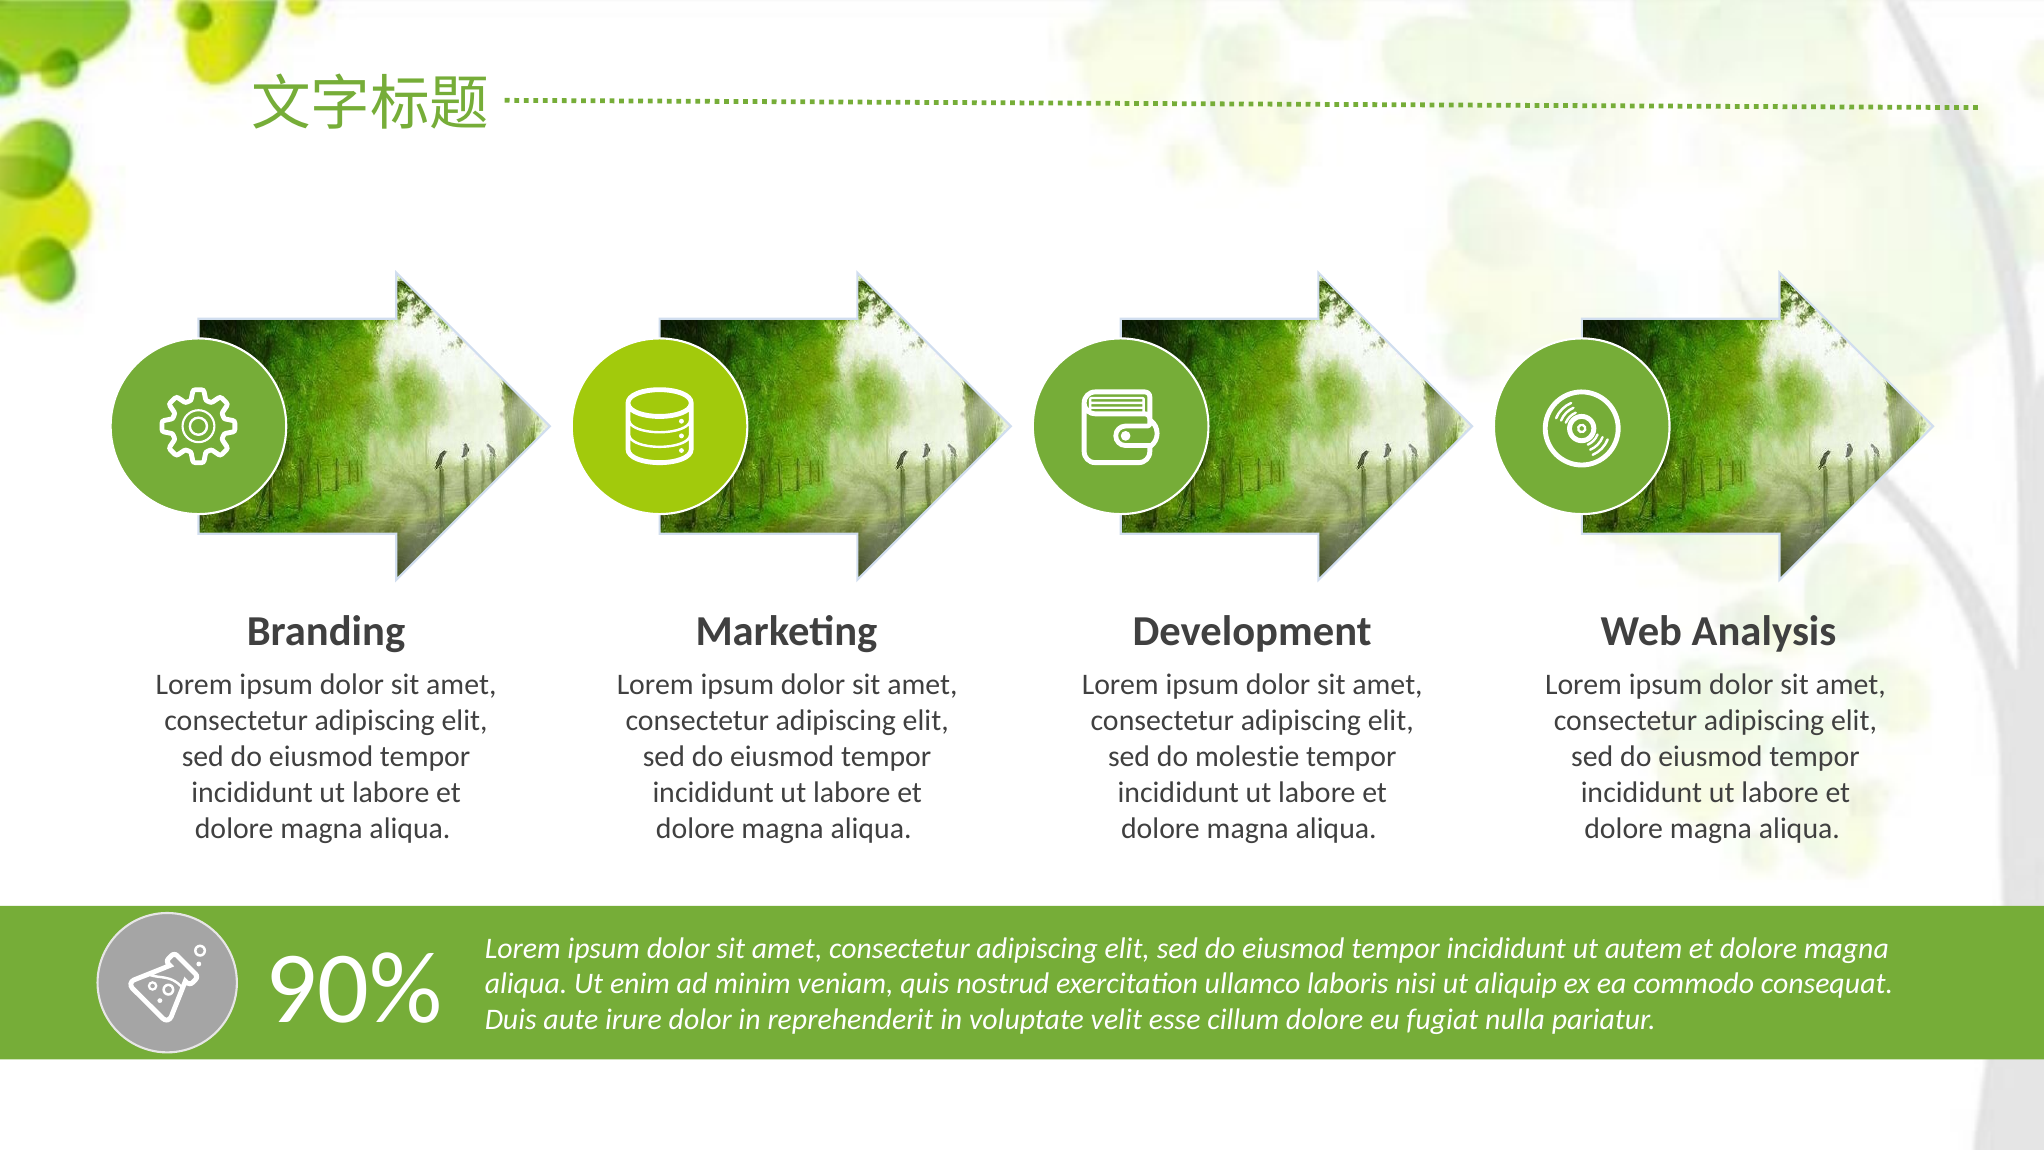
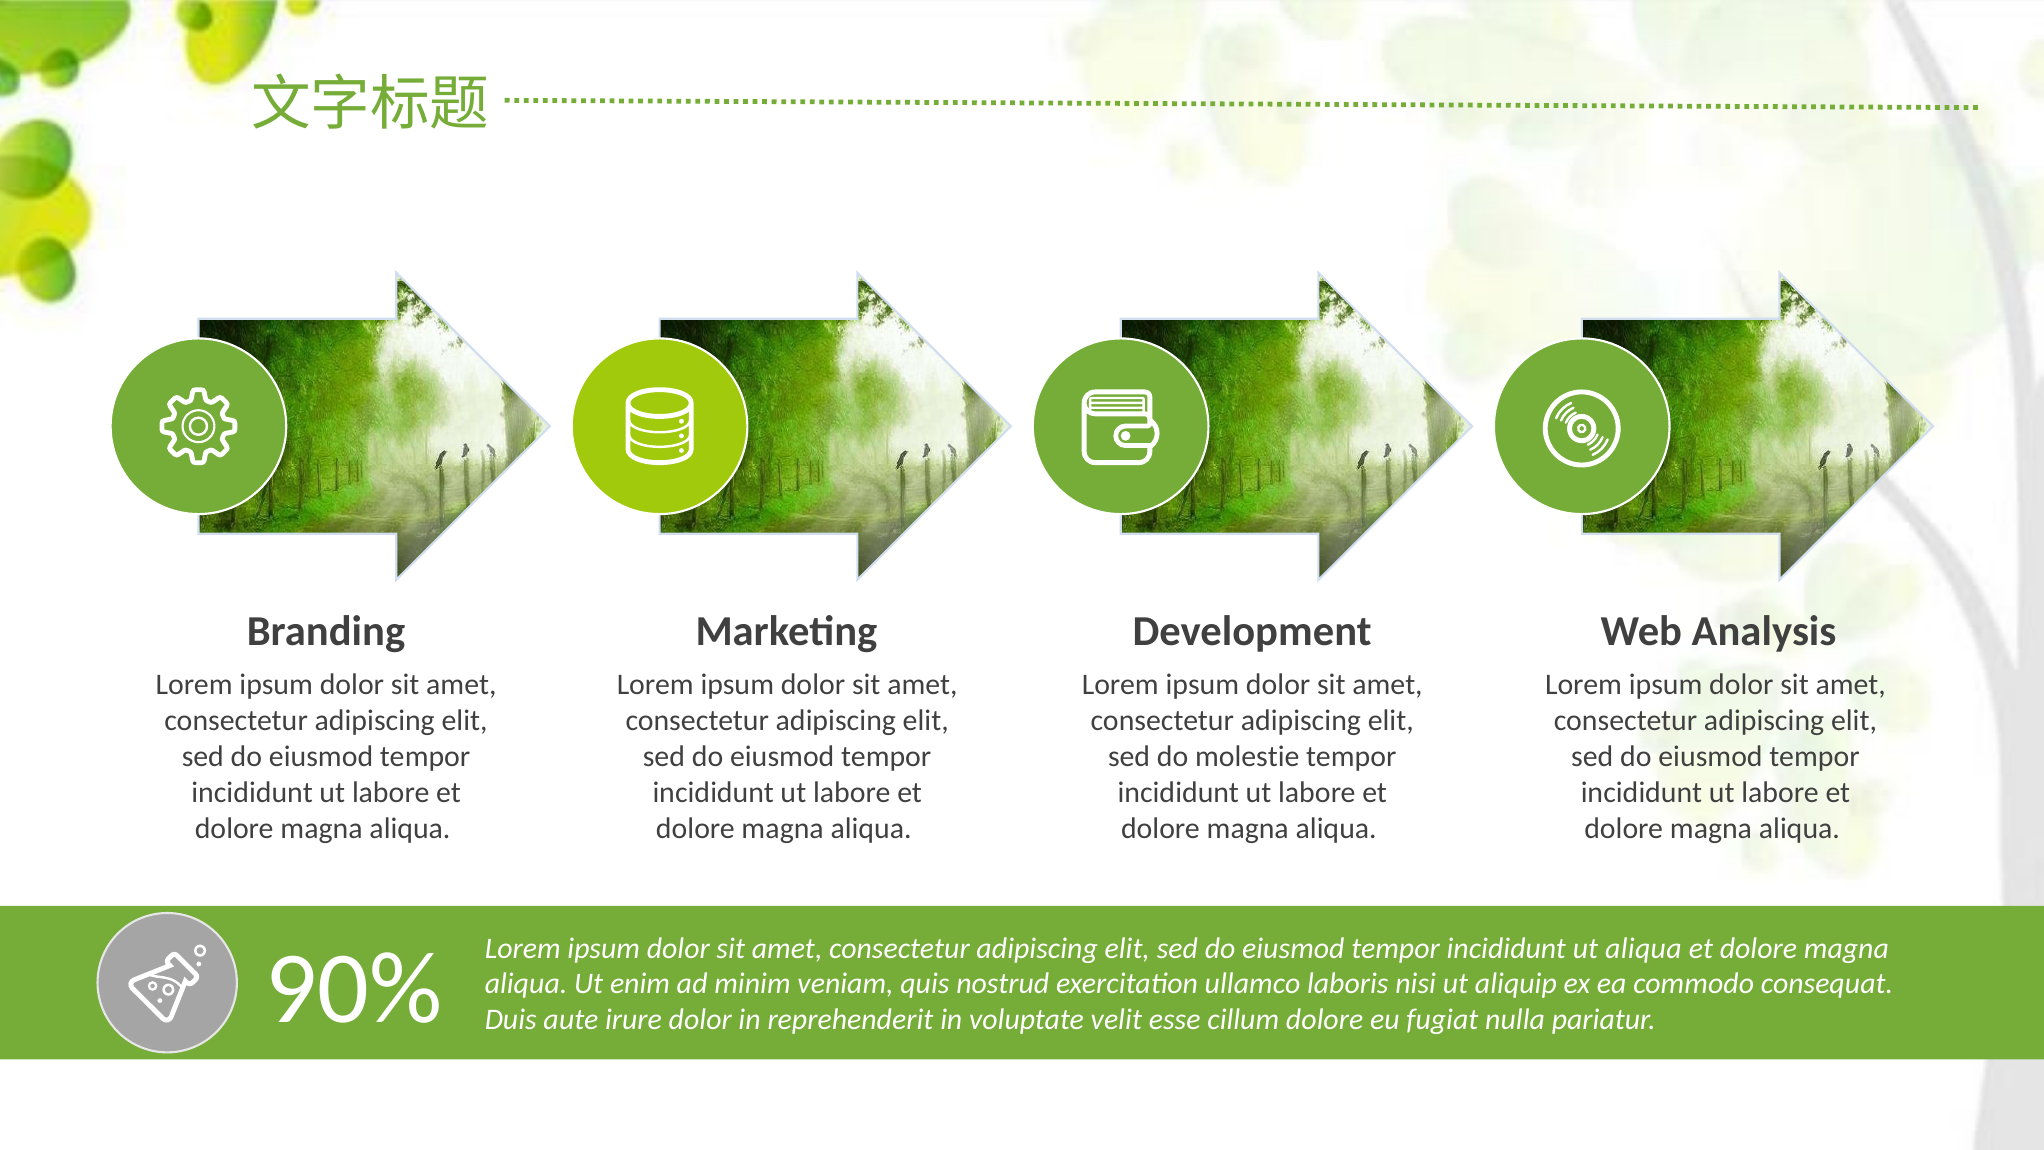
ut autem: autem -> aliqua (1643, 948)
